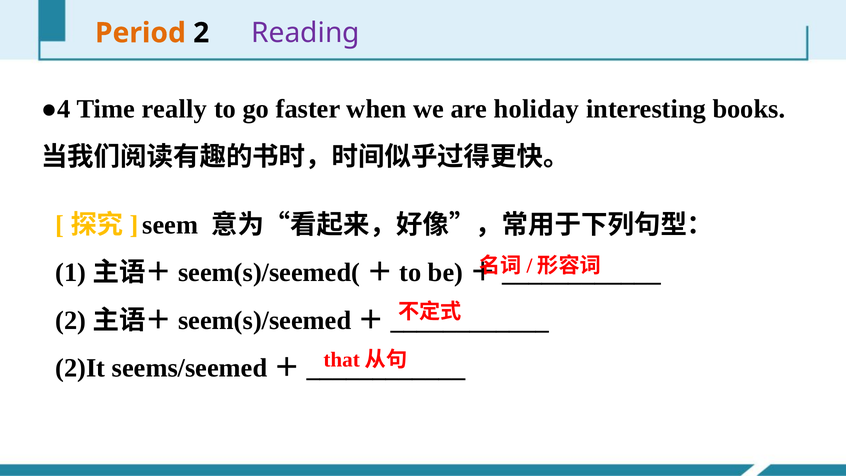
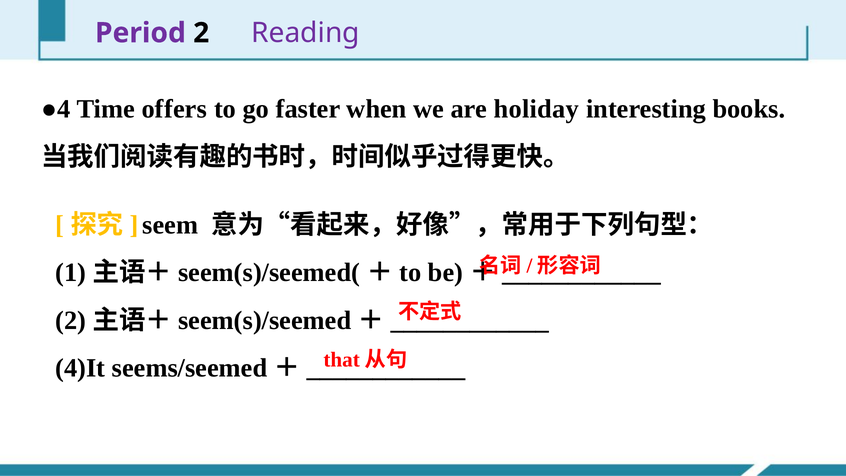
Period colour: orange -> purple (140, 33)
really: really -> offers (174, 109)
2)It: 2)It -> 4)It (80, 368)
